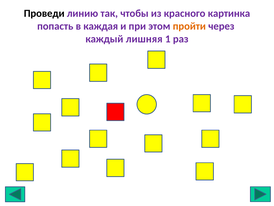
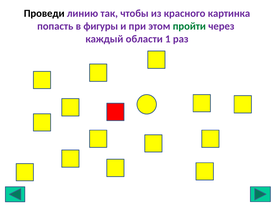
каждая: каждая -> фигуры (101, 26)
пройти colour: orange -> green (189, 26)
лишняя: лишняя -> области (144, 39)
